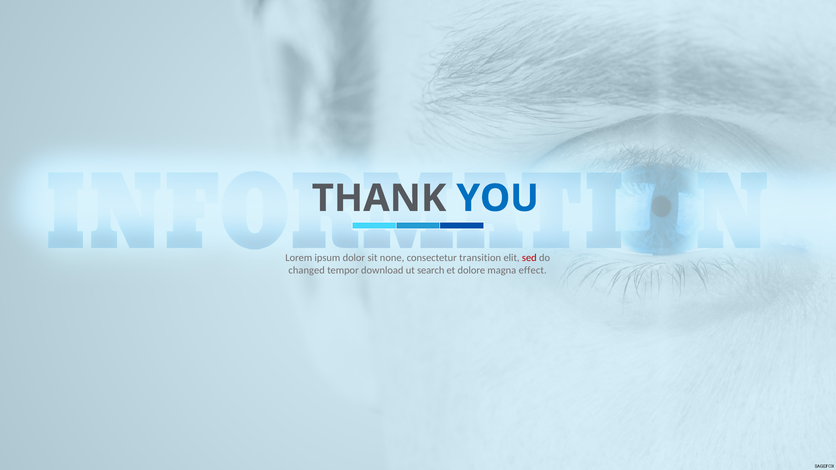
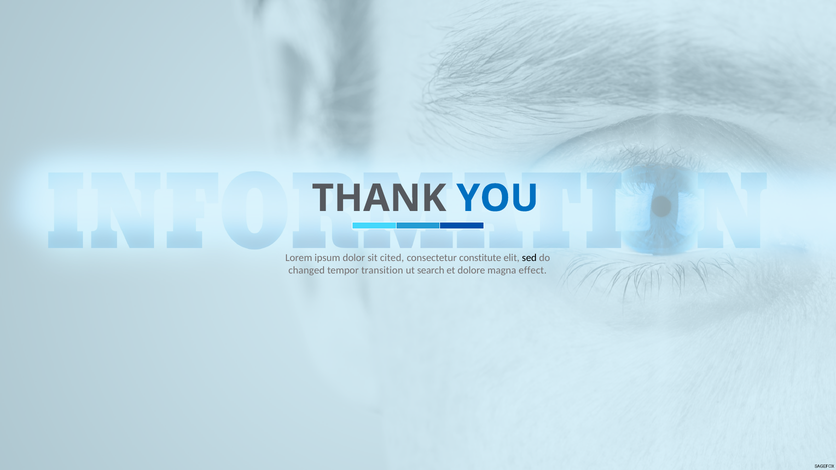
none: none -> cited (392, 258)
transition: transition -> constitute (480, 258)
sed colour: red -> black (529, 258)
download: download -> transition (382, 271)
